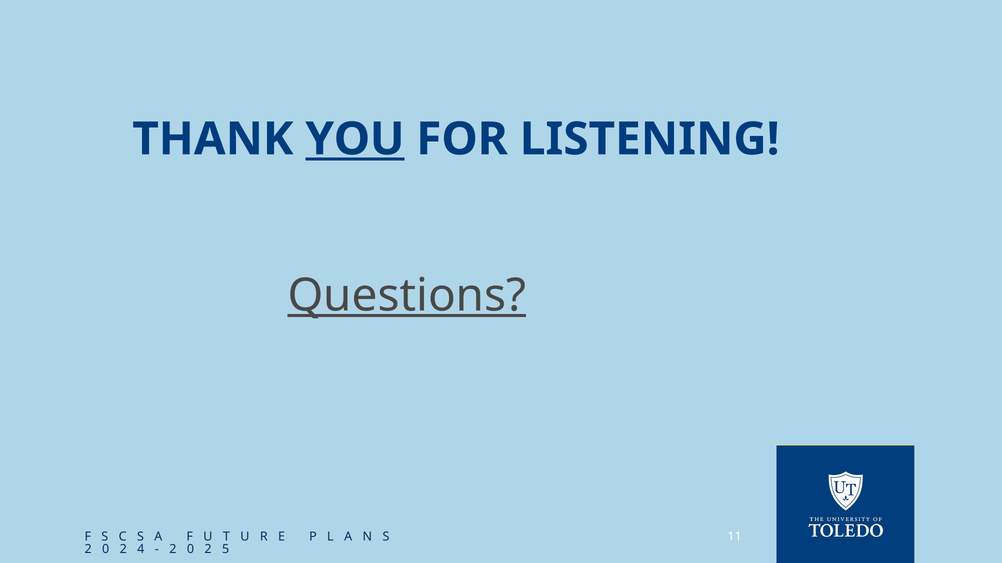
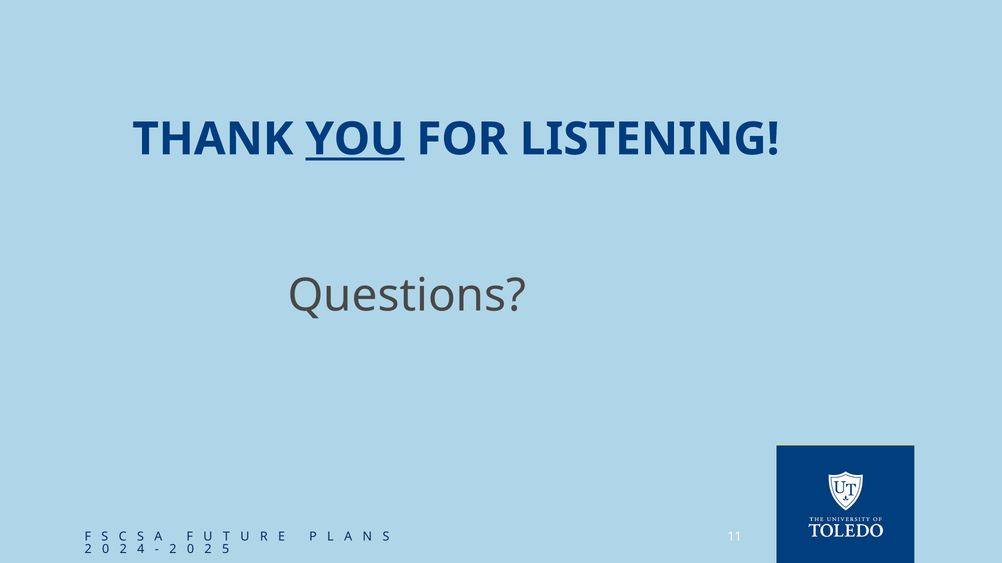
Questions underline: present -> none (407, 296)
